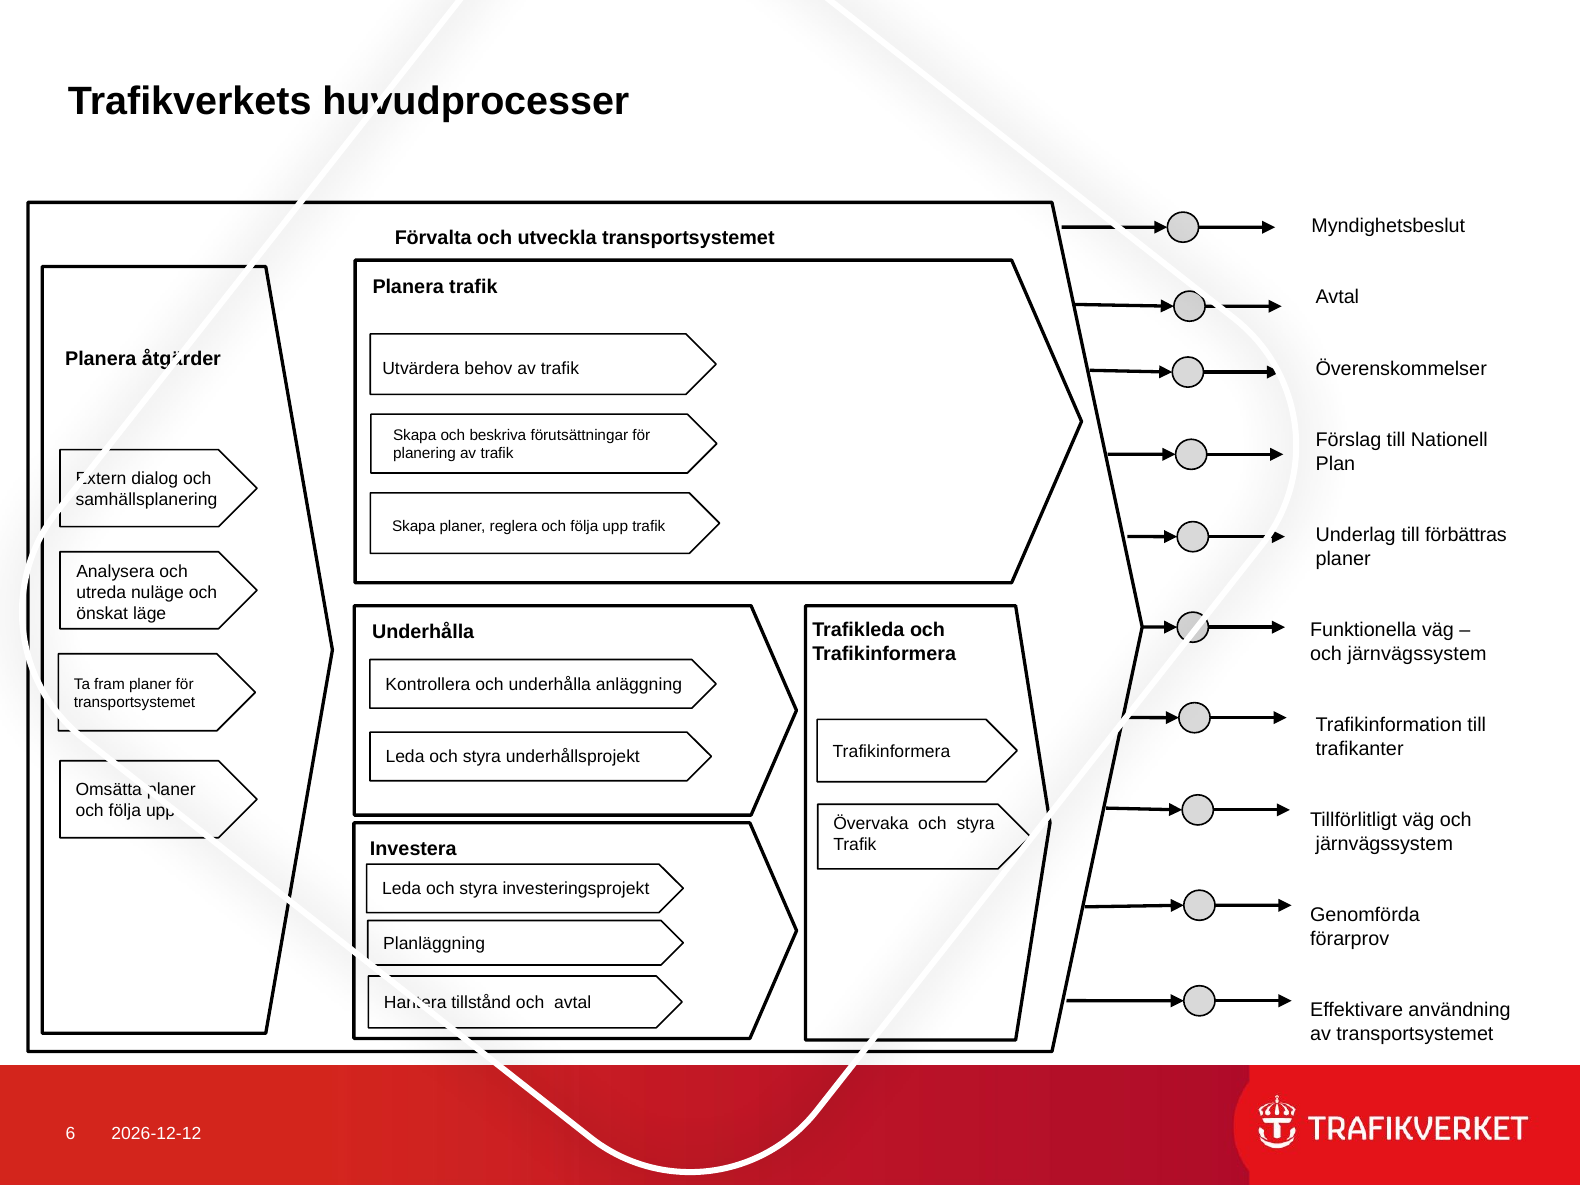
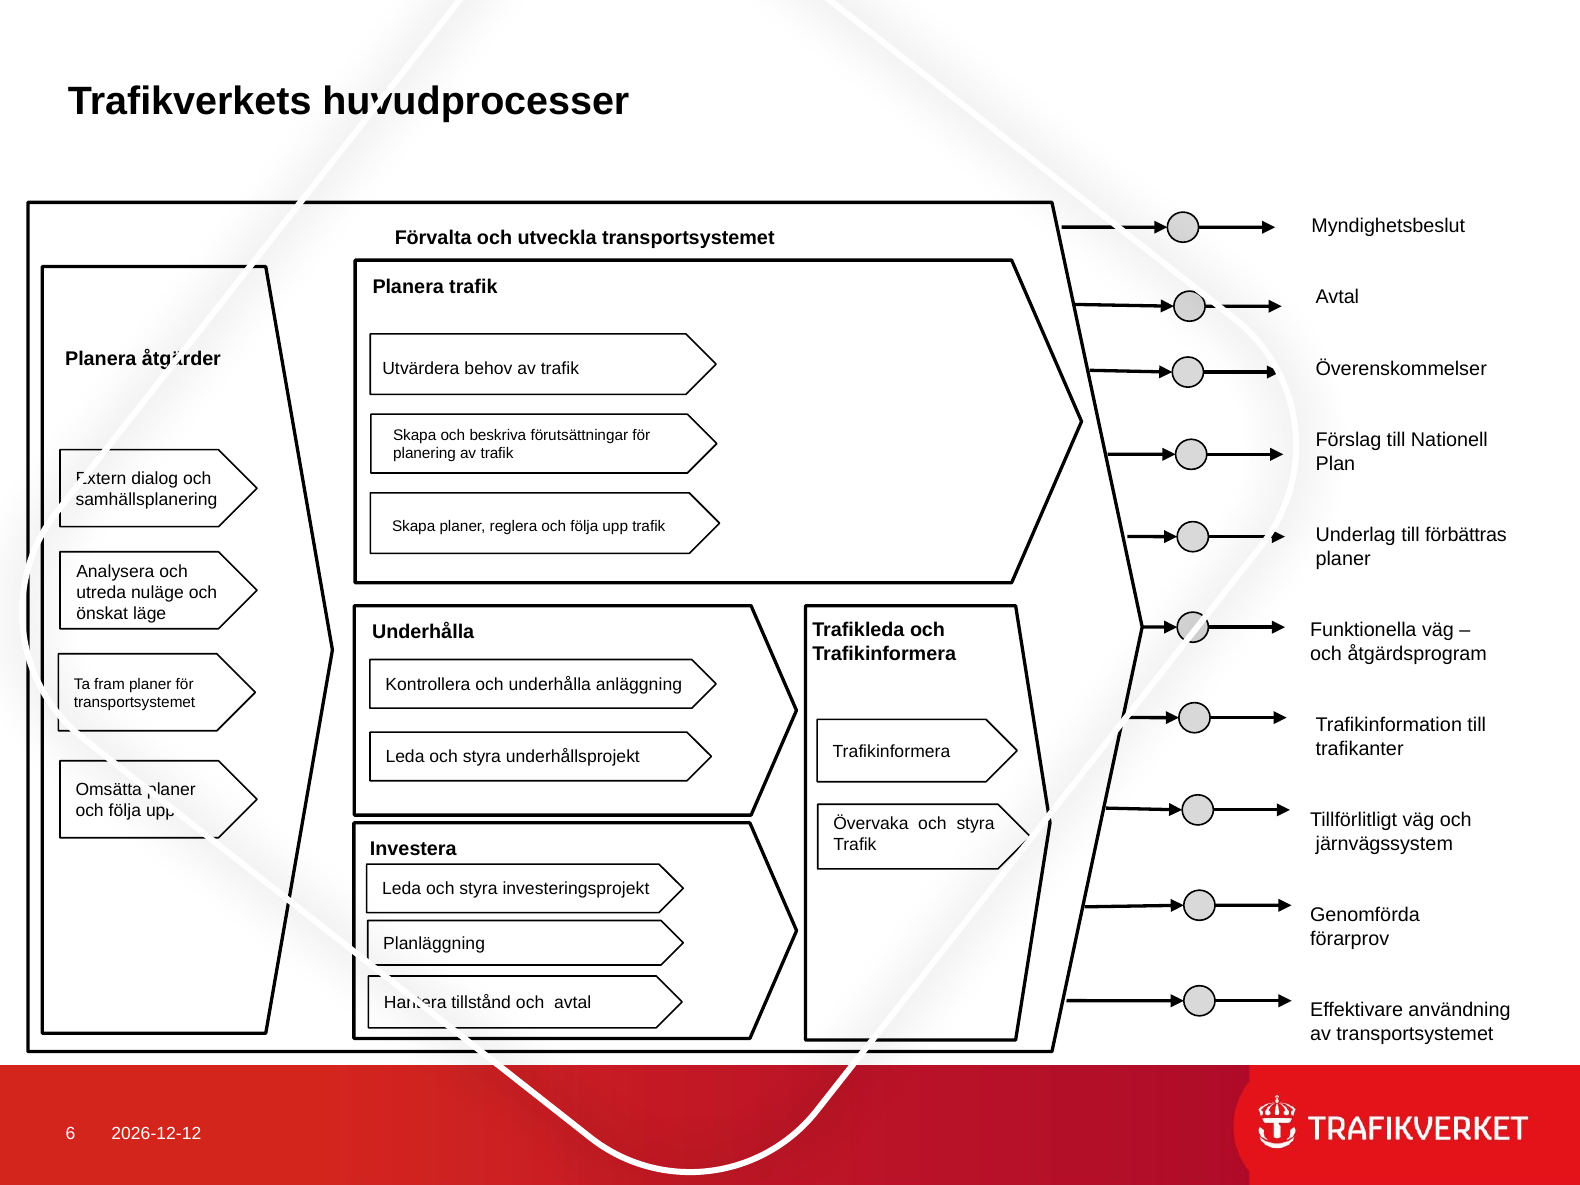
järnvägssystem: järnvägssystem -> åtgärdsprogram (1417, 654)
